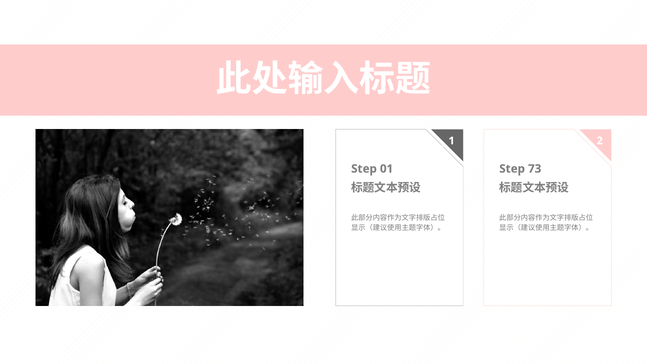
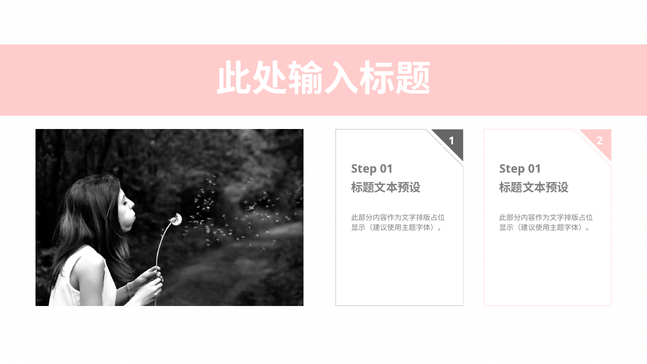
73: 73 -> 01 (535, 169)
